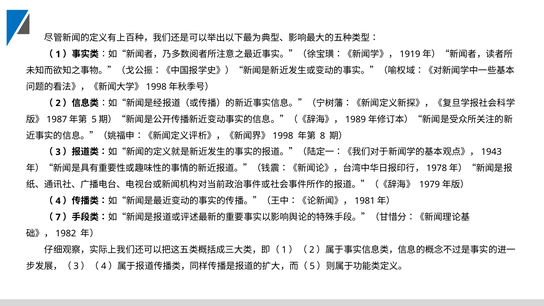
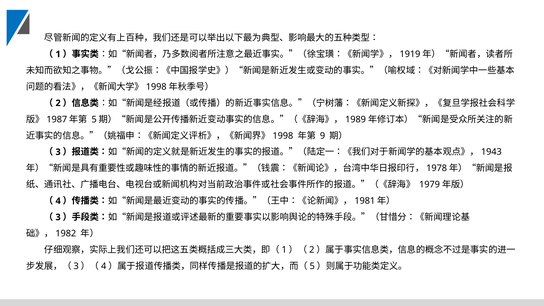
8: 8 -> 9 (323, 136)
7: 7 -> 3 (58, 217)
